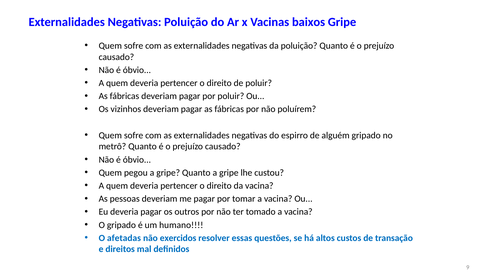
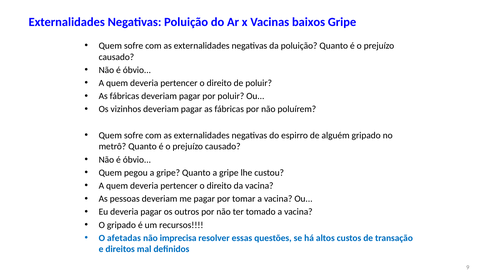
humano: humano -> recursos (181, 225)
exercidos: exercidos -> imprecisa (178, 238)
